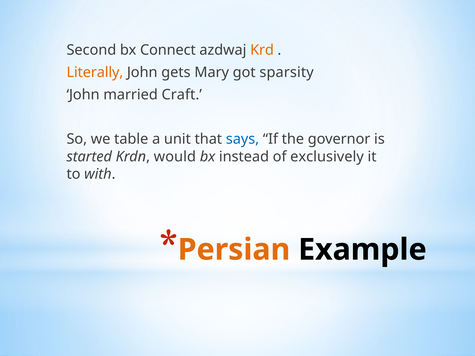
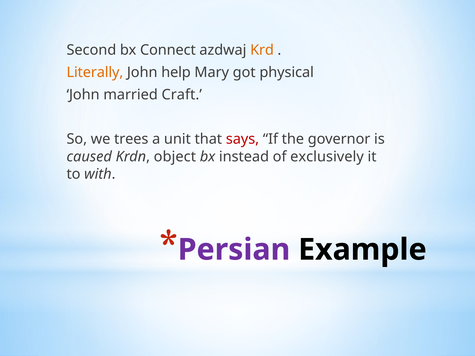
gets: gets -> help (176, 72)
sparsity: sparsity -> physical (287, 72)
table: table -> trees (131, 139)
says colour: blue -> red (242, 139)
started: started -> caused (89, 157)
would: would -> object (175, 157)
Persian colour: orange -> purple (234, 250)
